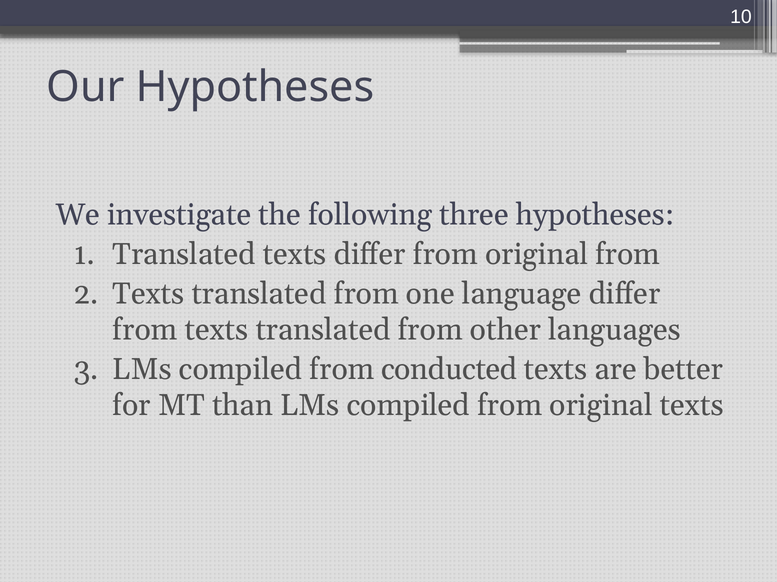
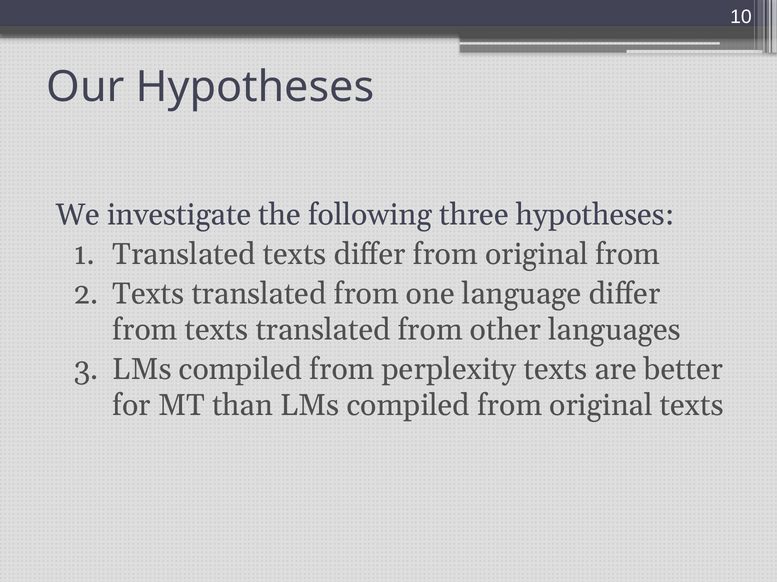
conducted: conducted -> perplexity (449, 370)
